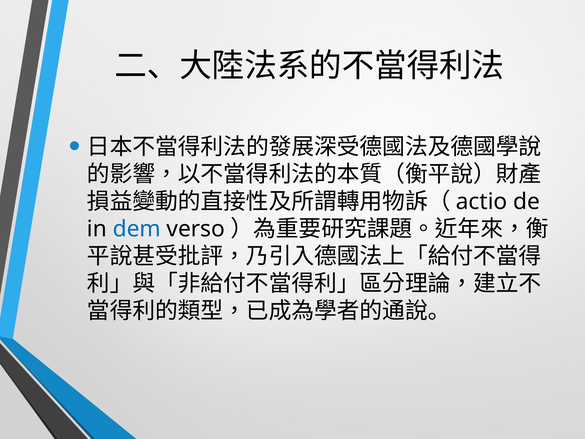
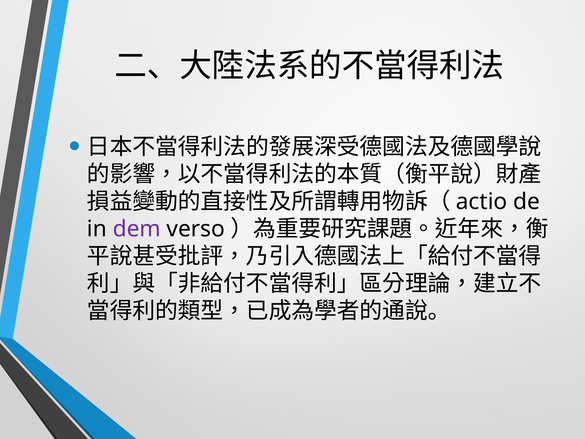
dem colour: blue -> purple (137, 229)
